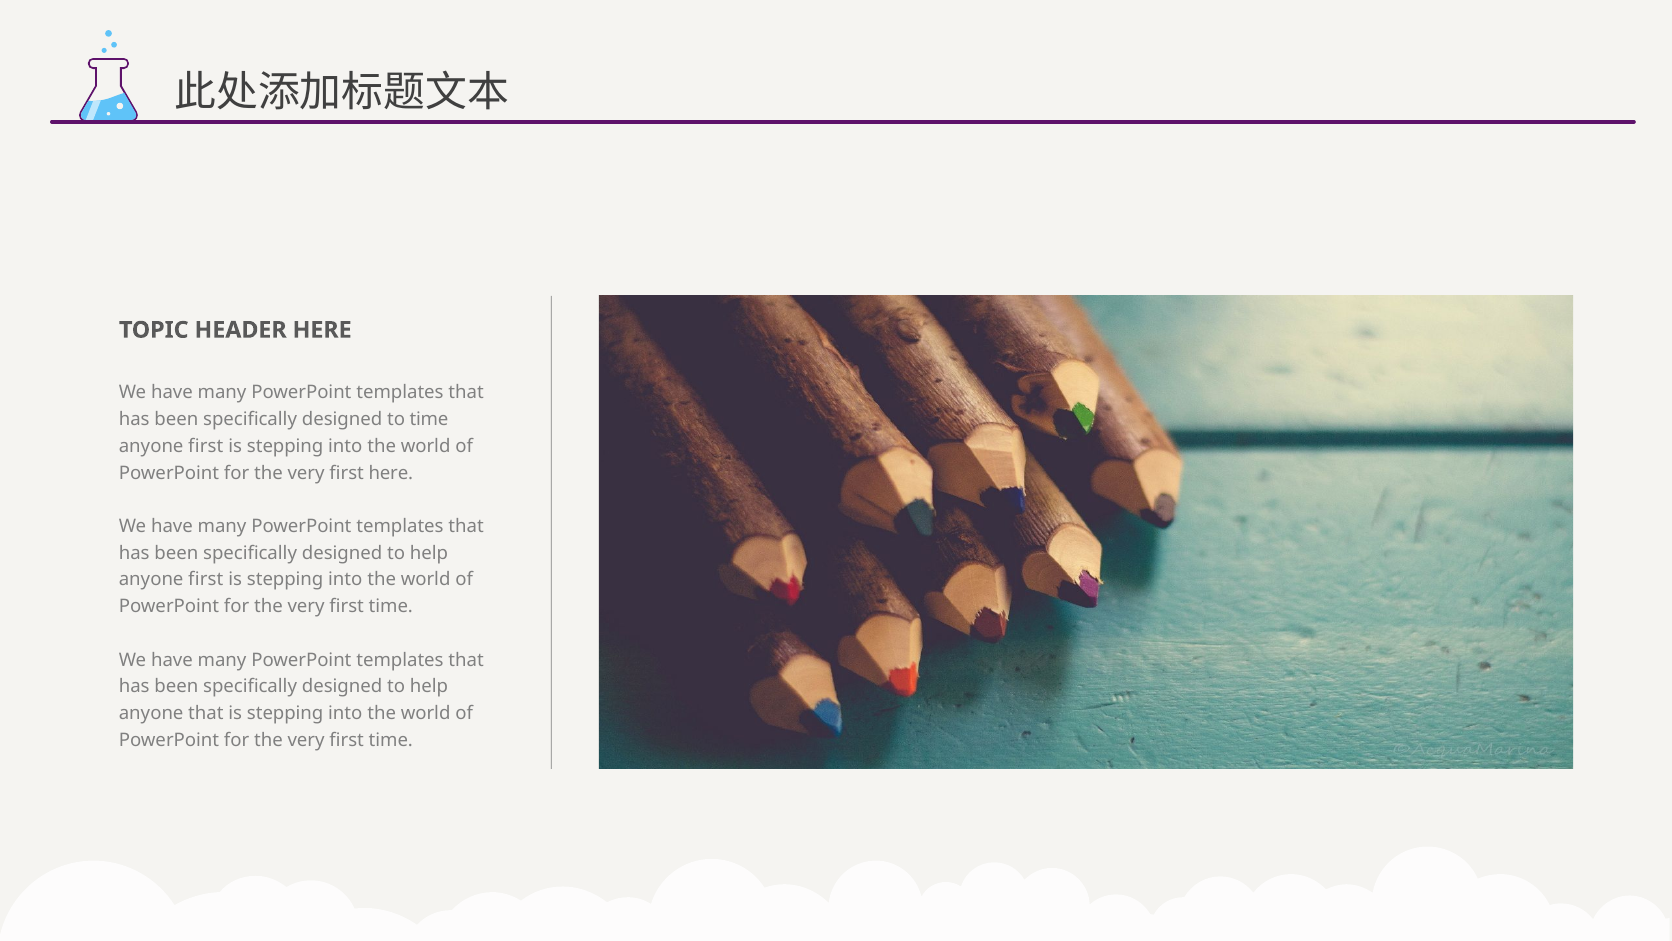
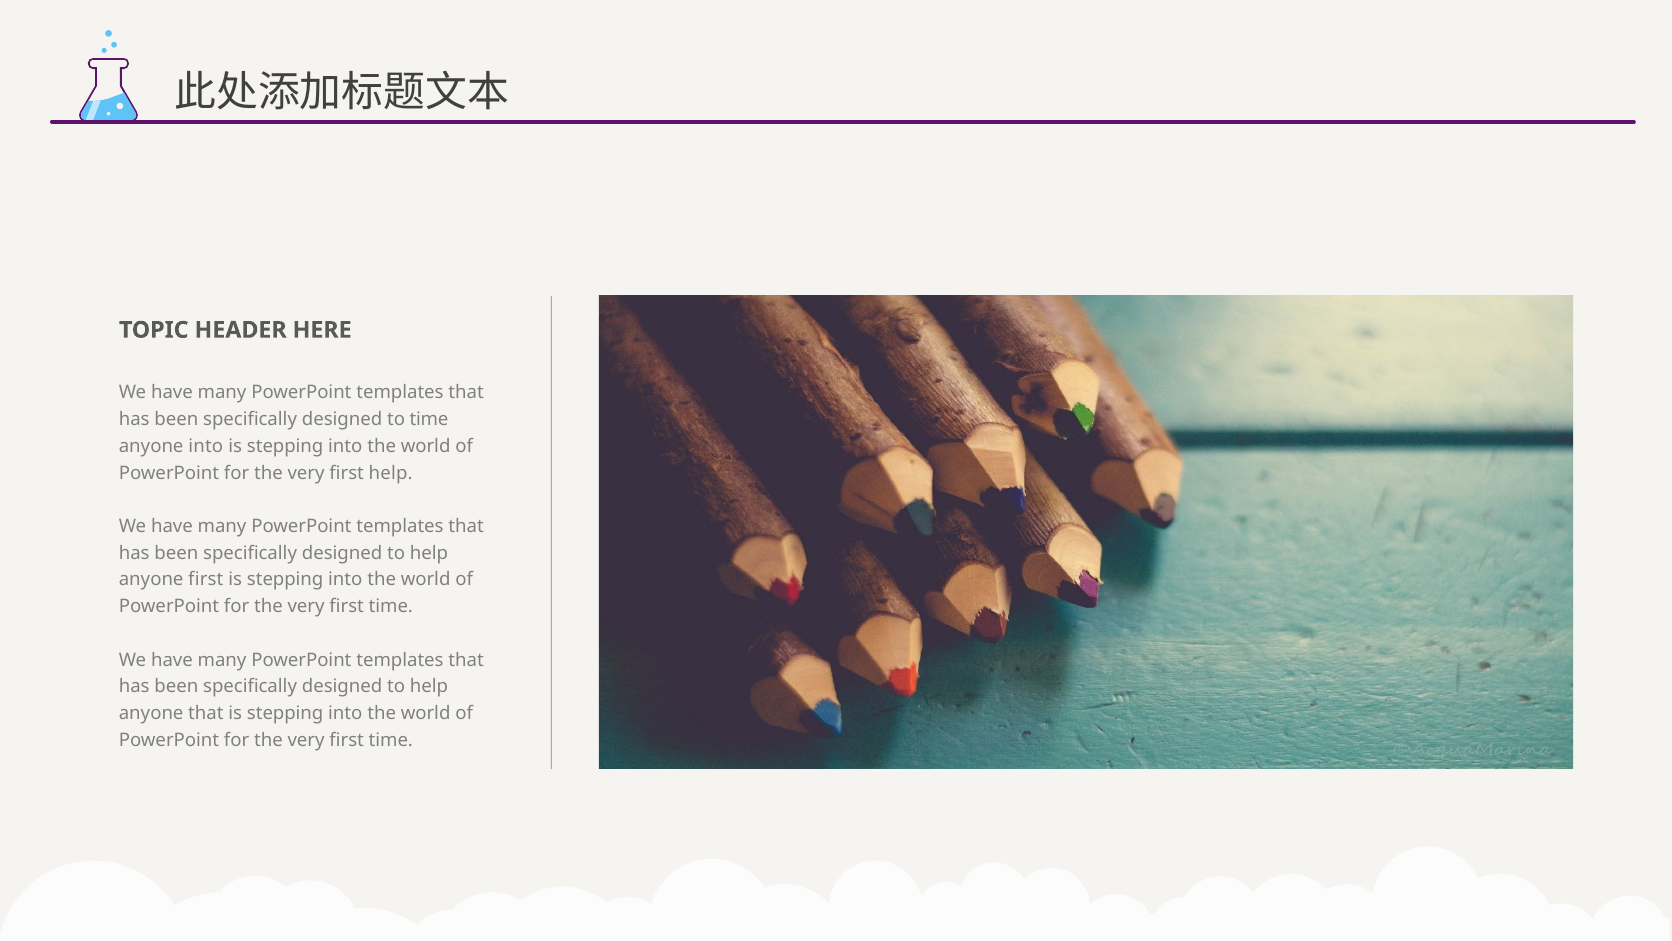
first: first -> into (206, 446)
first here: here -> help (391, 473)
